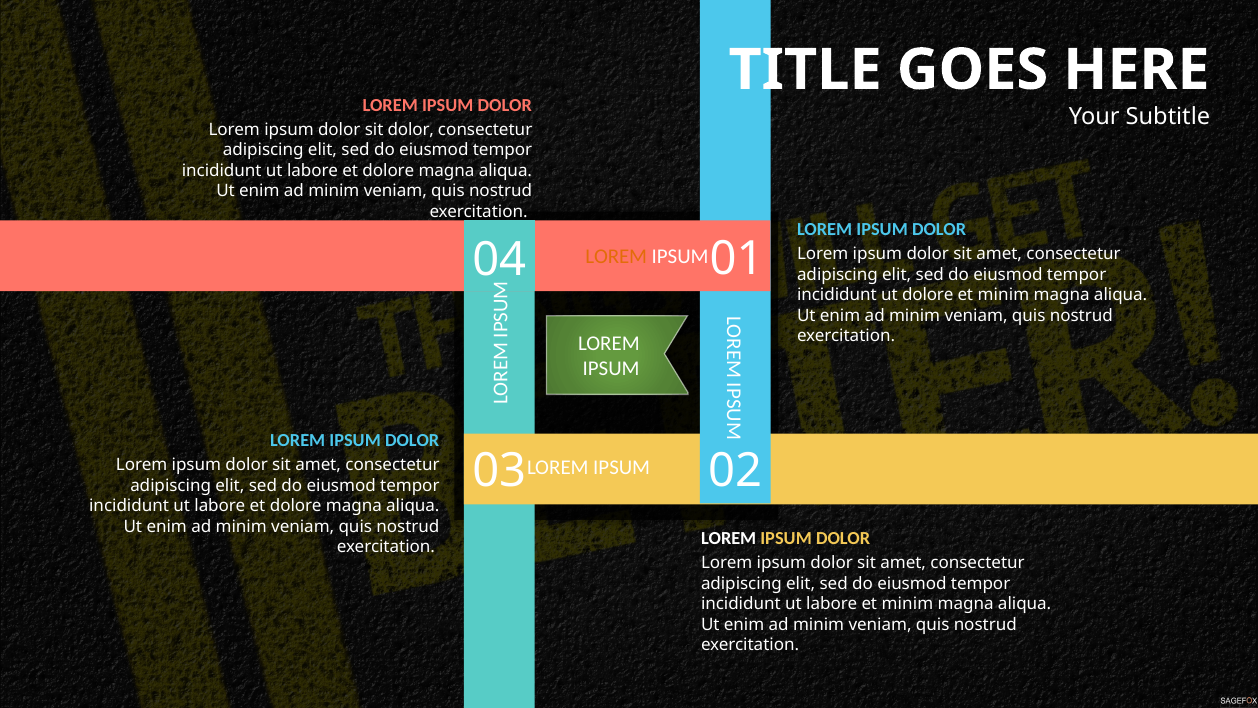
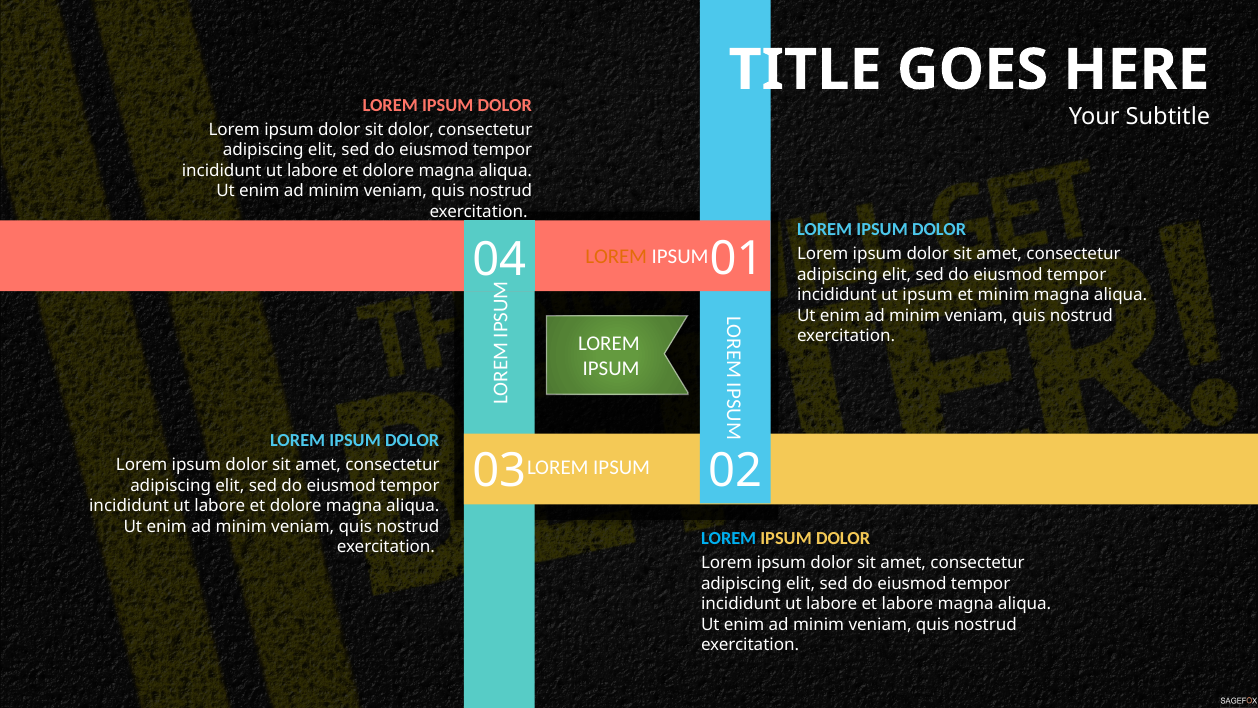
ut dolore: dolore -> ipsum (928, 295)
LOREM colour: white -> light blue (729, 539)
labore et minim: minim -> labore (907, 604)
